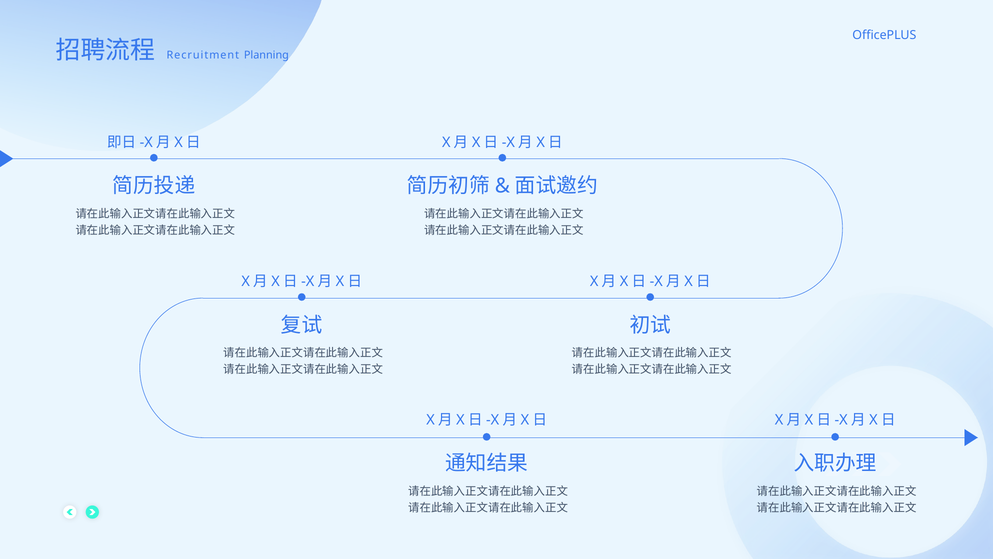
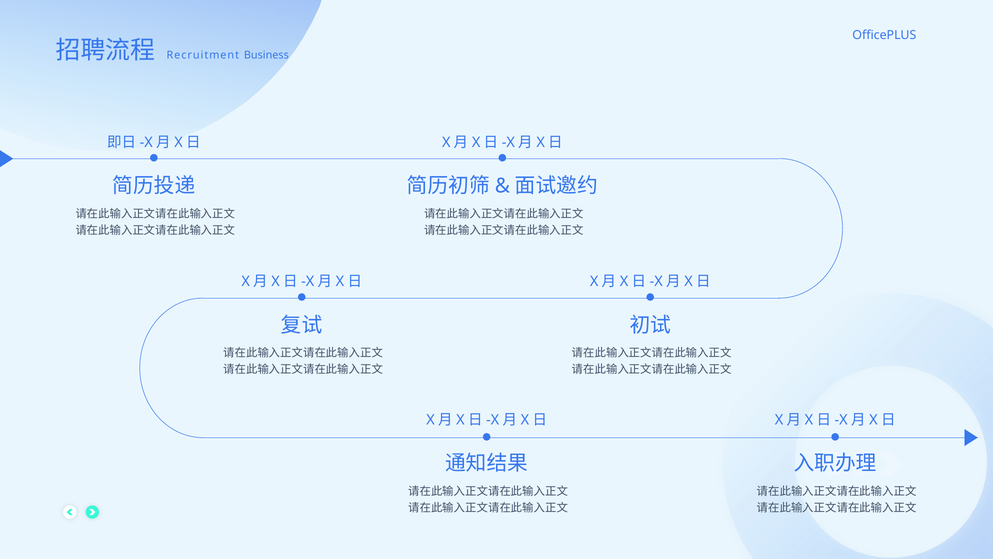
Planning: Planning -> Business (266, 55)
